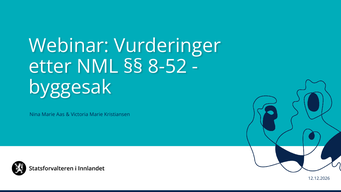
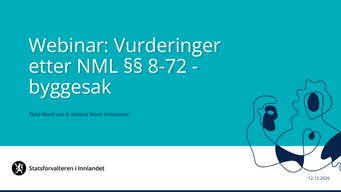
8-52: 8-52 -> 8-72 (167, 66)
